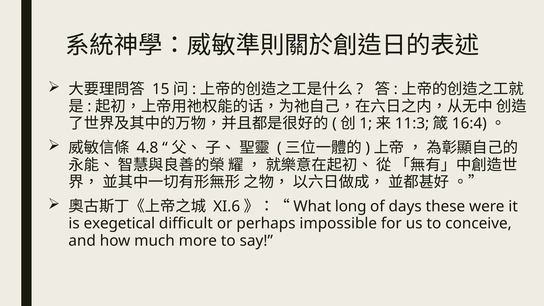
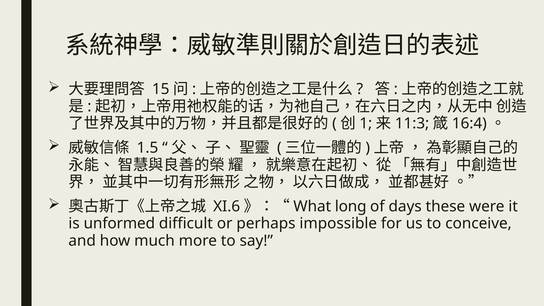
4.8: 4.8 -> 1.5 (147, 148)
exegetical: exegetical -> unformed (119, 224)
